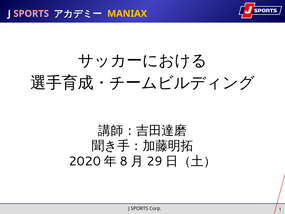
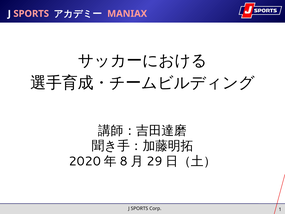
MANIAX colour: yellow -> pink (127, 14)
